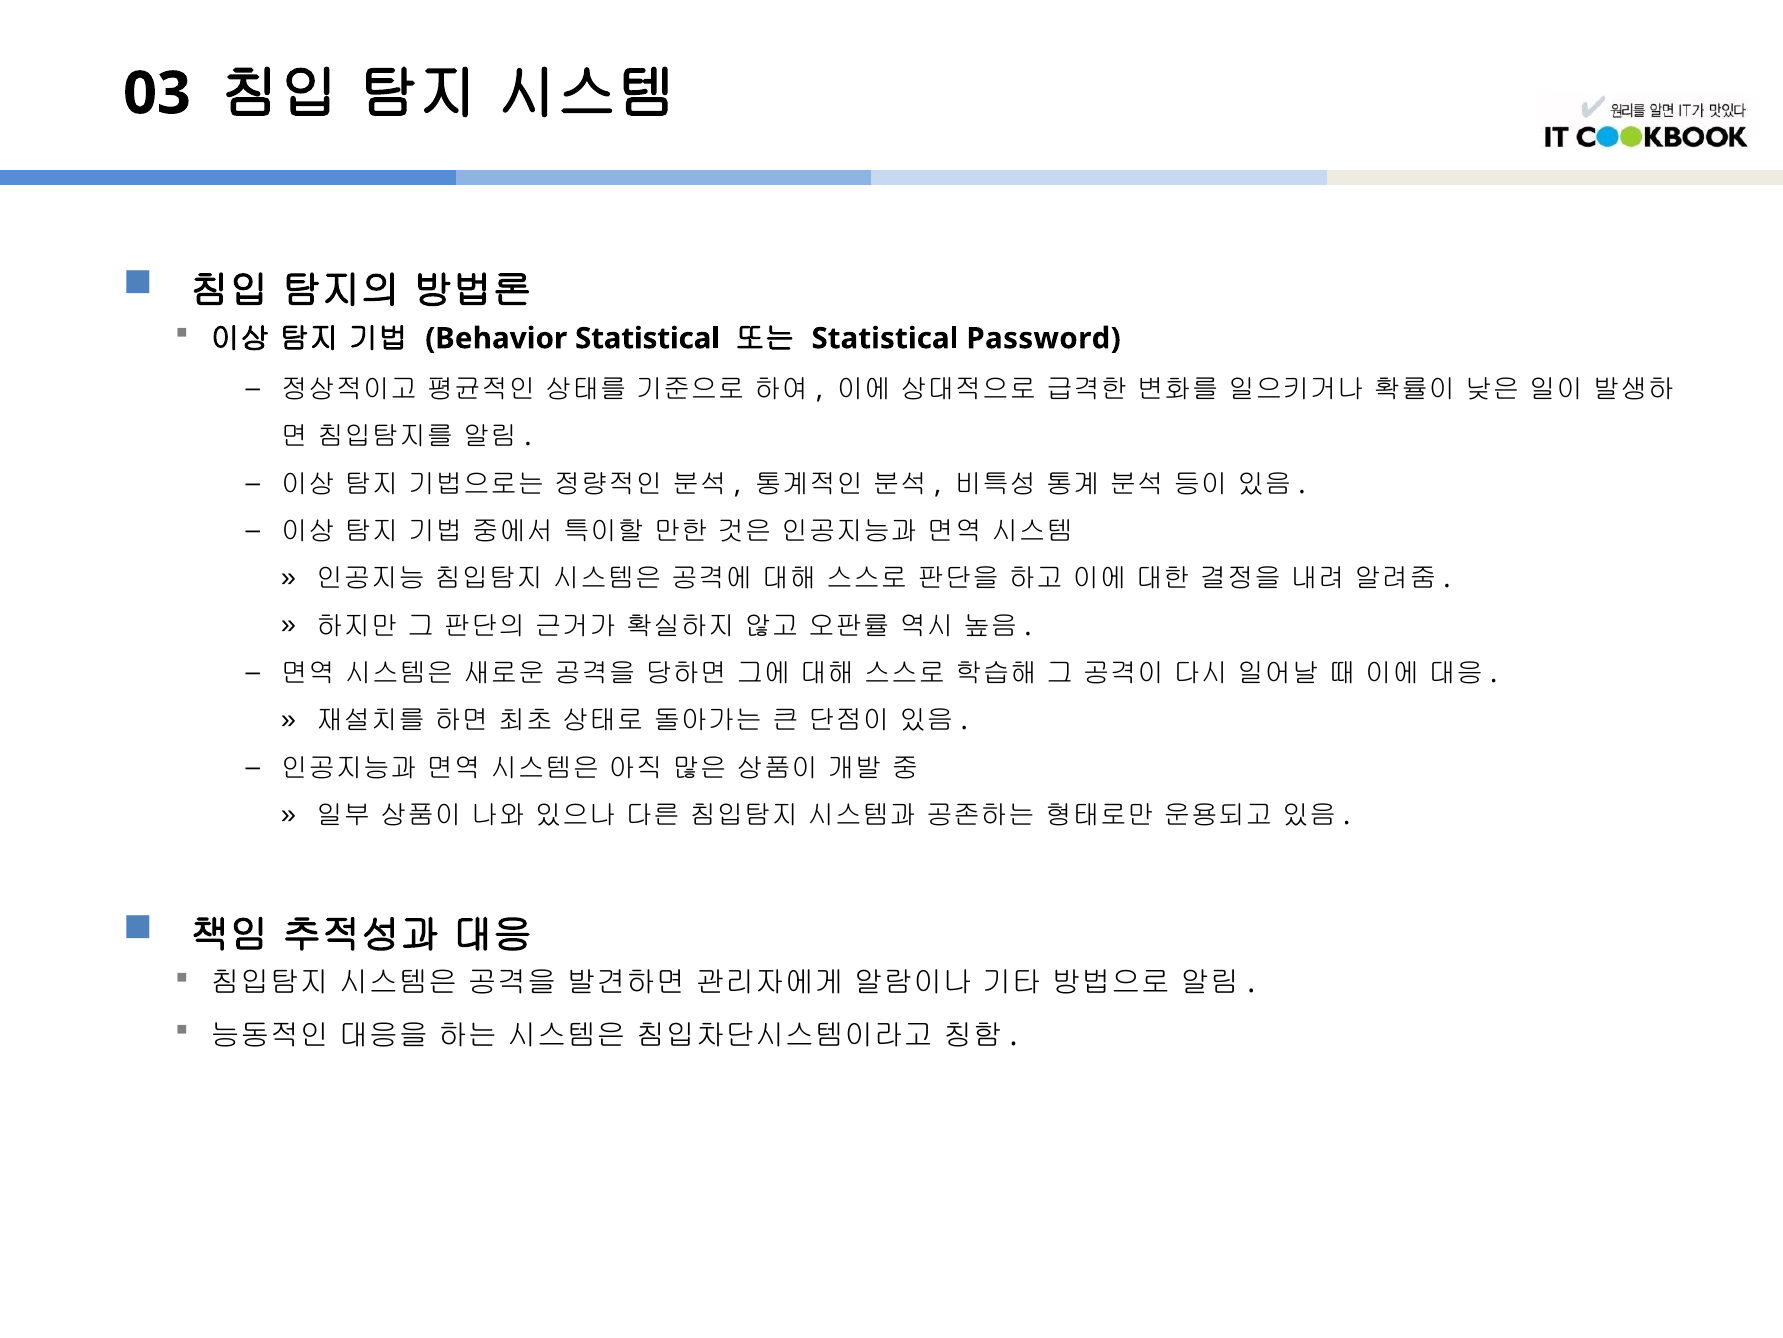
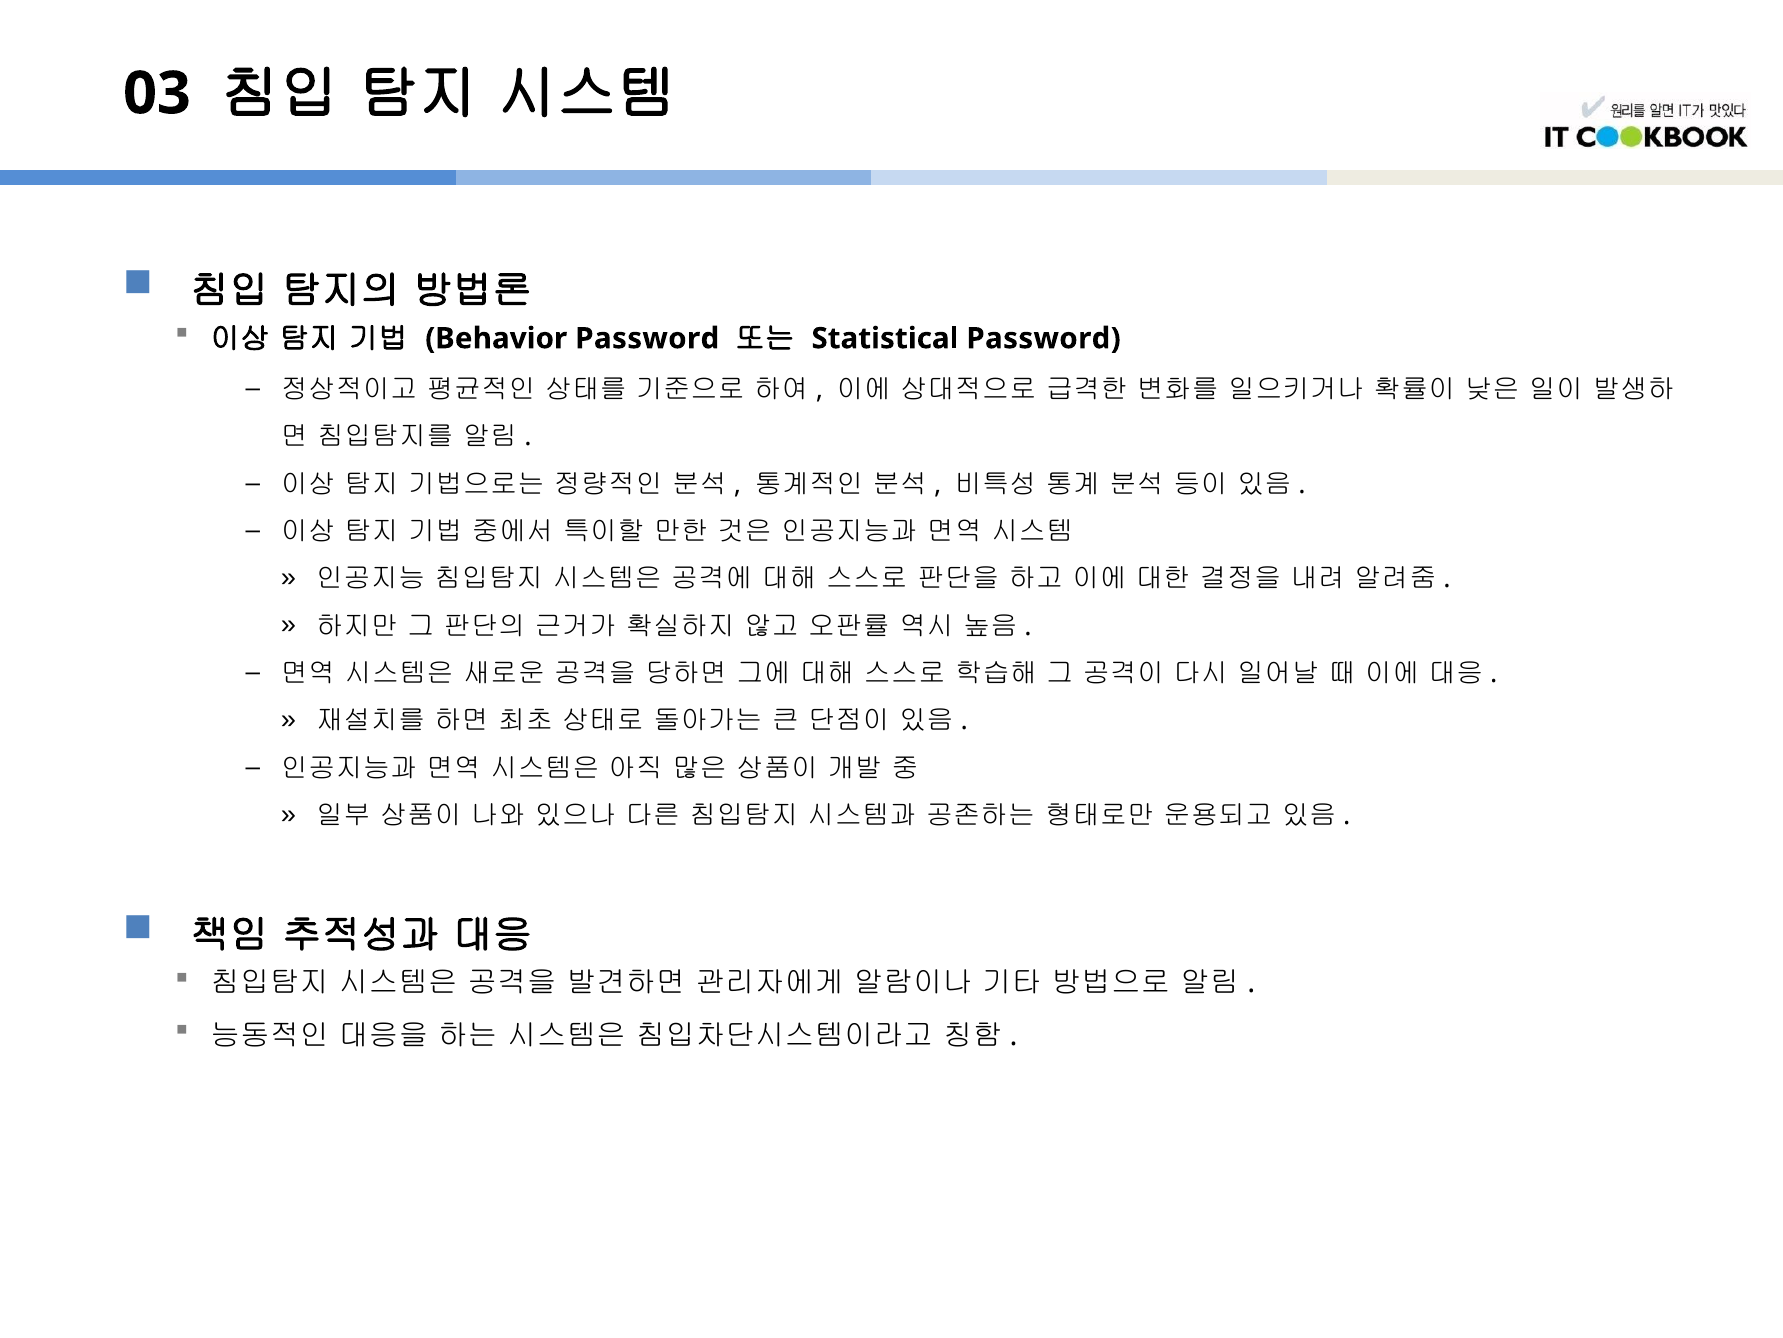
Behavior Statistical: Statistical -> Password (647, 338)
